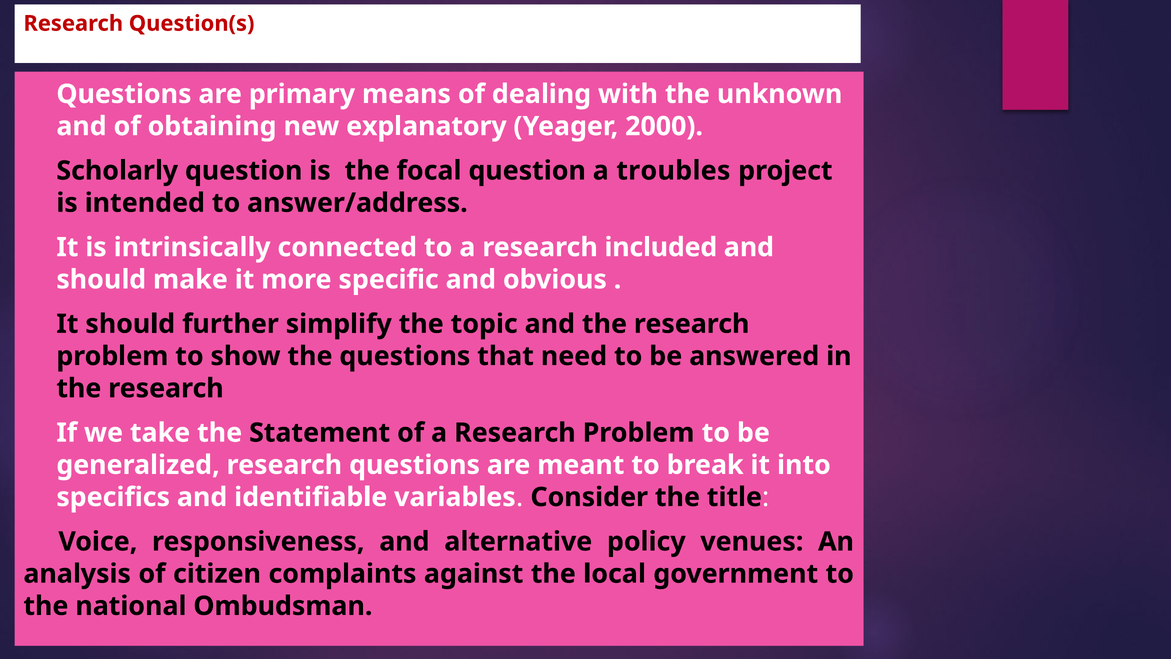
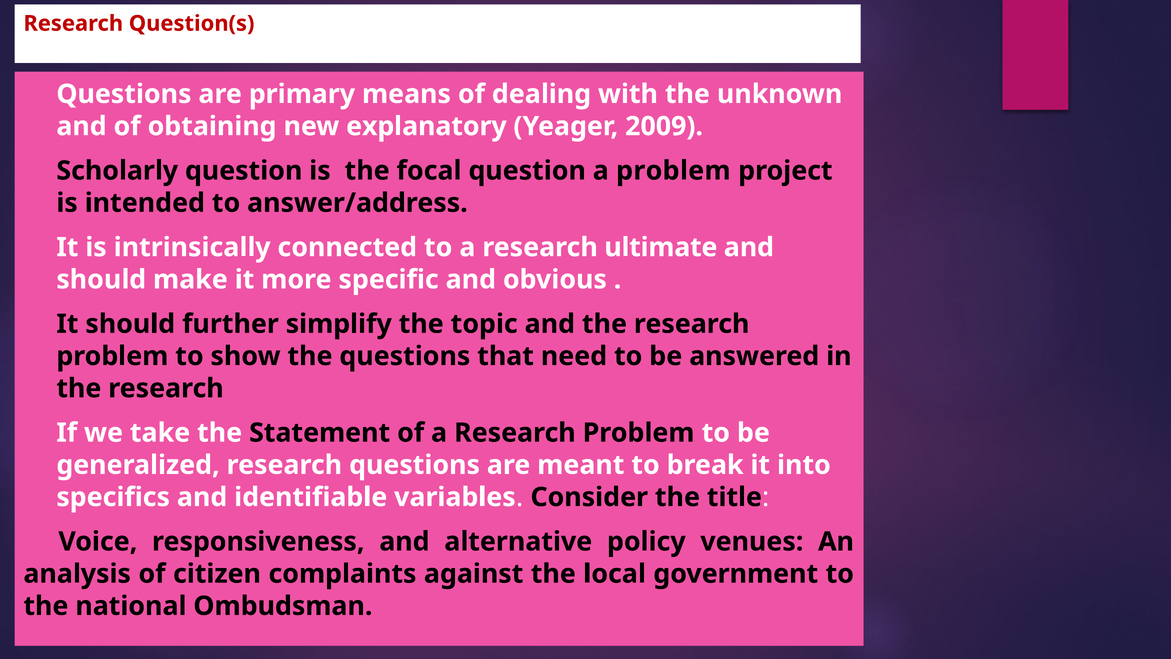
2000: 2000 -> 2009 (664, 126)
a troubles: troubles -> problem (673, 171)
included: included -> ultimate (661, 247)
